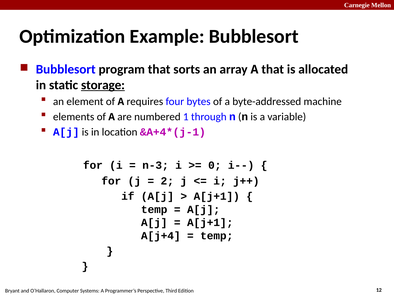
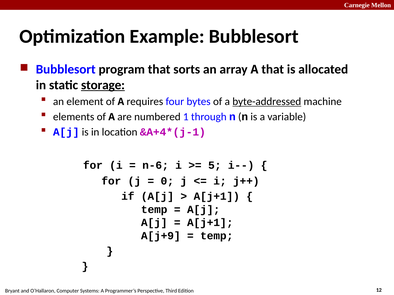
byte-addressed underline: none -> present (267, 102)
n-3: n-3 -> n-6 (155, 166)
0: 0 -> 5 (215, 166)
2: 2 -> 0 (167, 181)
A[j+4: A[j+4 -> A[j+9 (161, 236)
